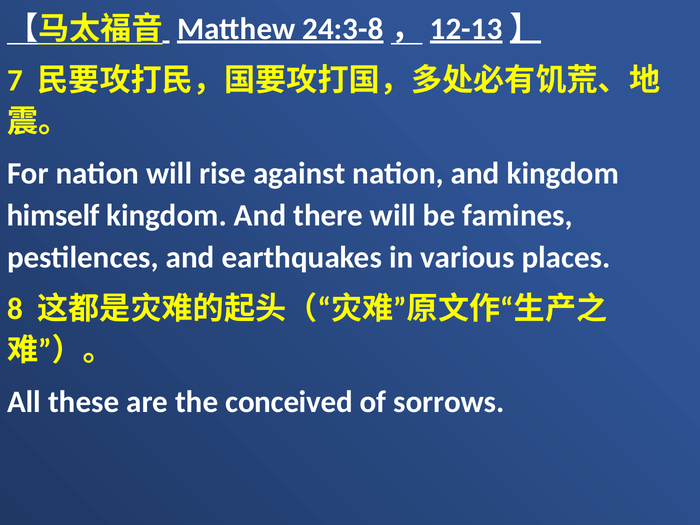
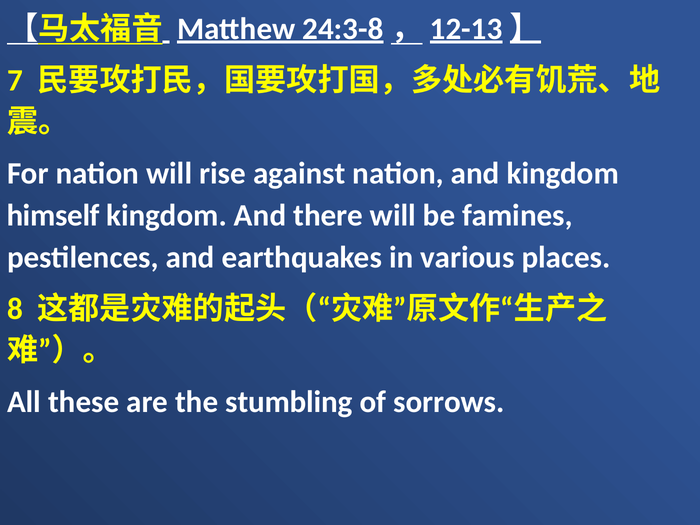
conceived: conceived -> stumbling (289, 402)
